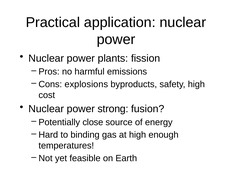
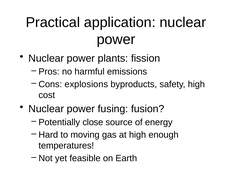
strong: strong -> fusing (113, 109)
binding: binding -> moving (85, 135)
